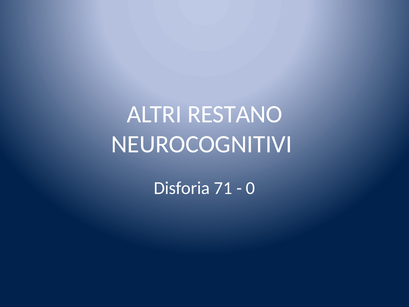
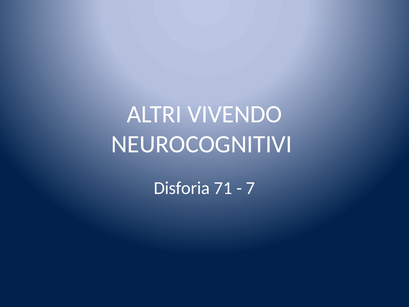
RESTANO: RESTANO -> VIVENDO (235, 114)
0: 0 -> 7 (251, 188)
